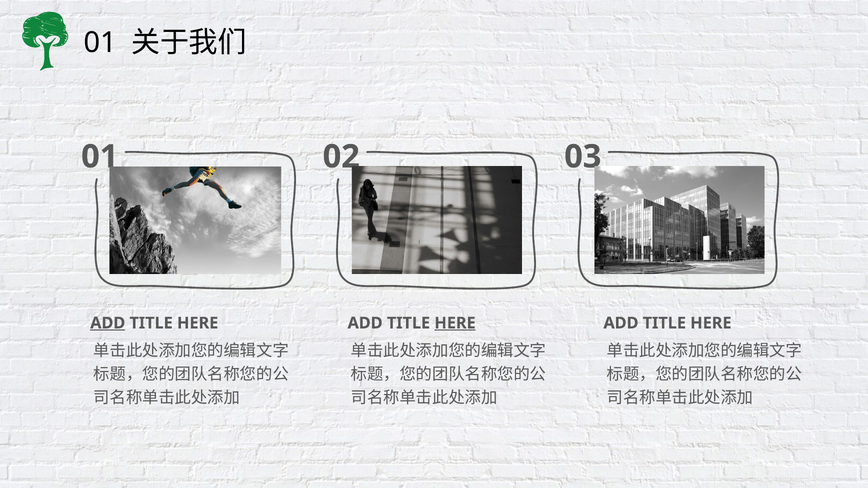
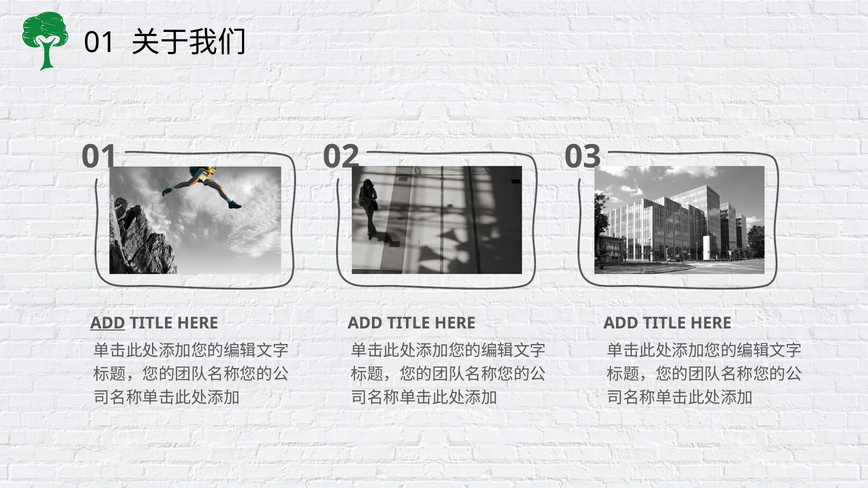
HERE underline: present -> none (455, 323)
